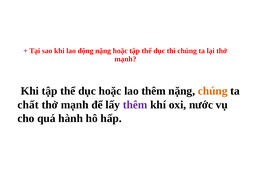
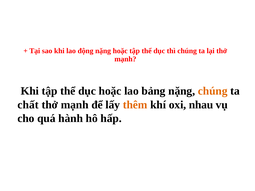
lao thêm: thêm -> bảng (154, 91)
thêm colour: purple -> orange (135, 105)
nước: nước -> nhau (201, 105)
